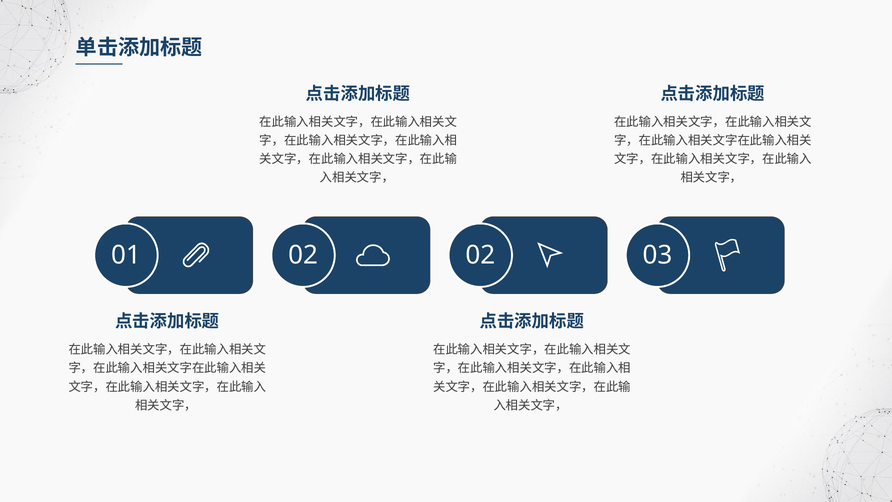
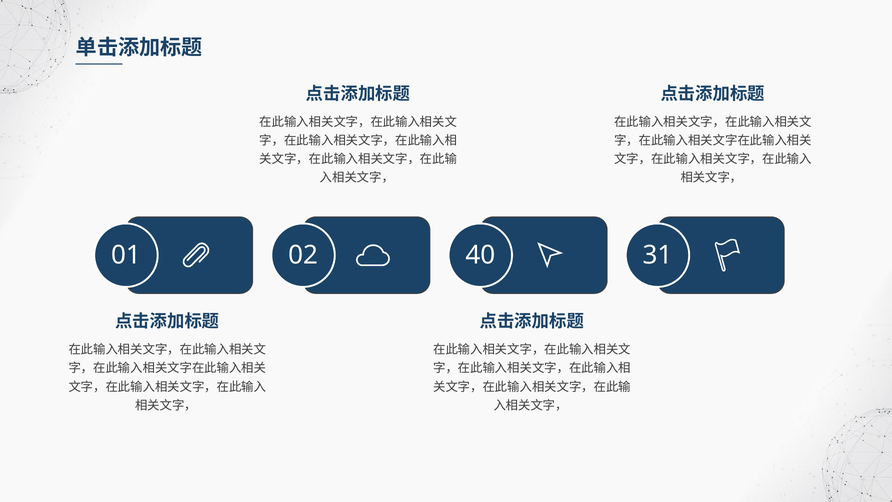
01 02: 02 -> 40 (480, 255)
03: 03 -> 31 (657, 255)
